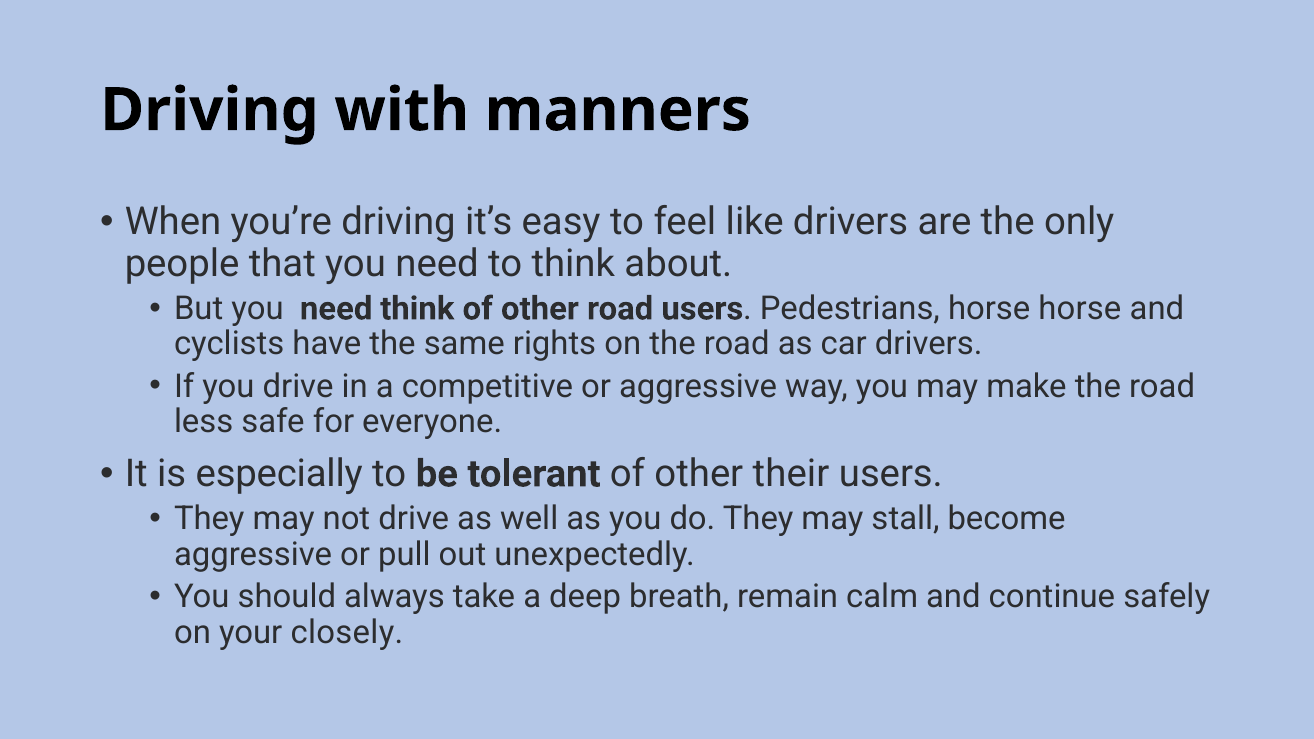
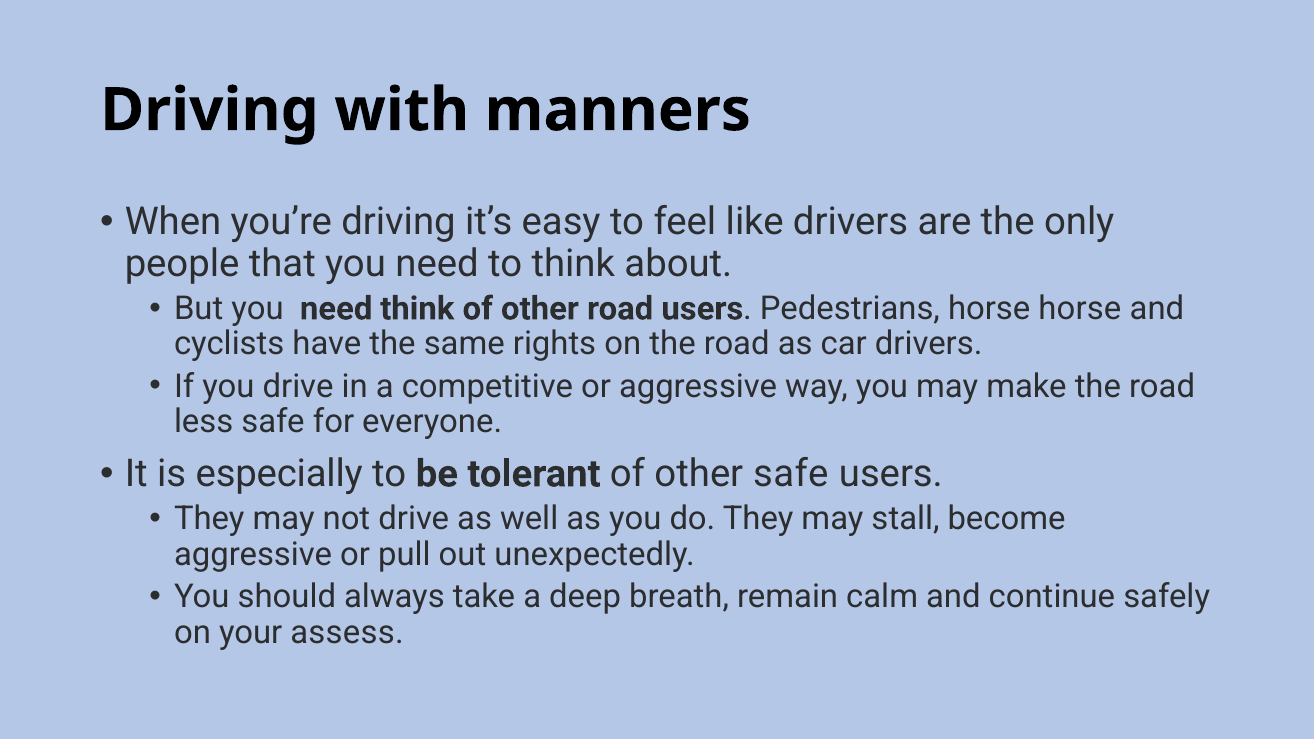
other their: their -> safe (791, 474)
closely: closely -> assess (347, 632)
